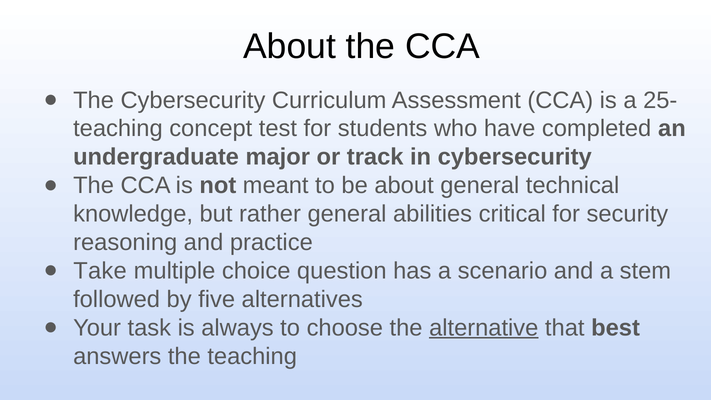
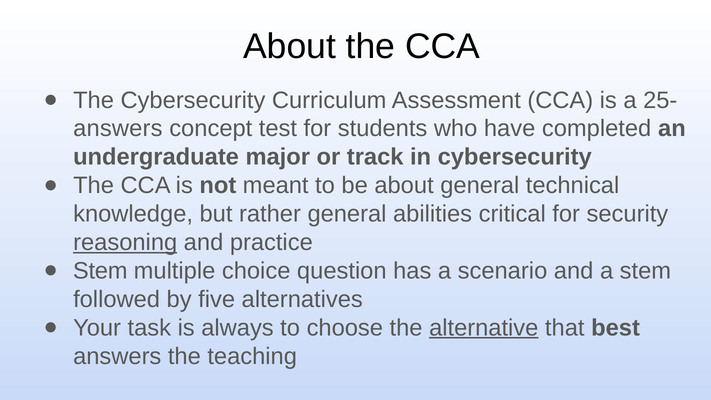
teaching: teaching -> answers (118, 129)
reasoning underline: none -> present (125, 242)
Take: Take -> Stem (100, 271)
